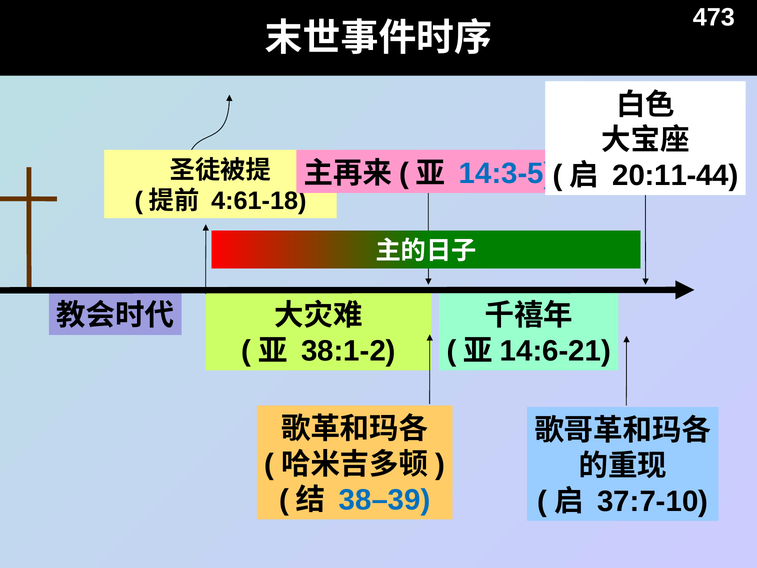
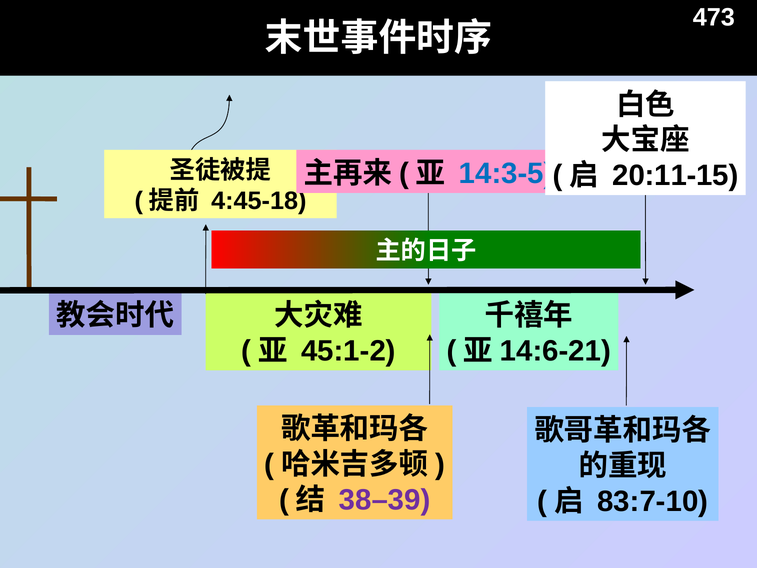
20:11-44: 20:11-44 -> 20:11-15 (675, 175)
4:61-18: 4:61-18 -> 4:45-18 (259, 201)
38:1-2: 38:1-2 -> 45:1-2 (348, 351)
38–39 colour: blue -> purple (385, 500)
37:7-10: 37:7-10 -> 83:7-10 (653, 501)
